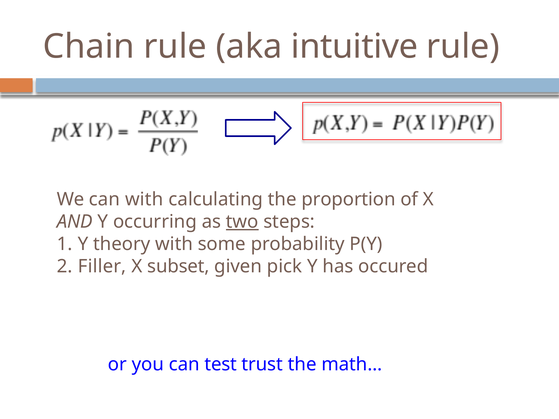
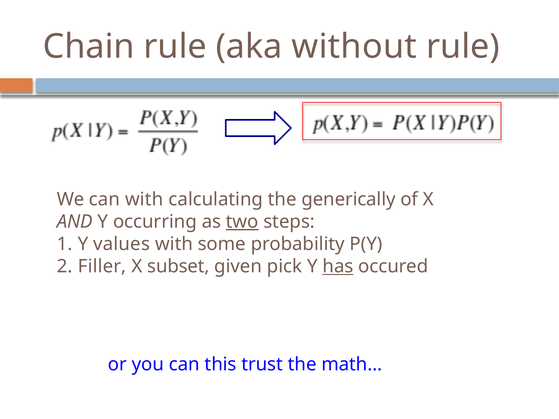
intuitive: intuitive -> without (354, 47)
proportion: proportion -> generically (349, 199)
theory: theory -> values (122, 244)
has underline: none -> present (338, 267)
test: test -> this (221, 365)
